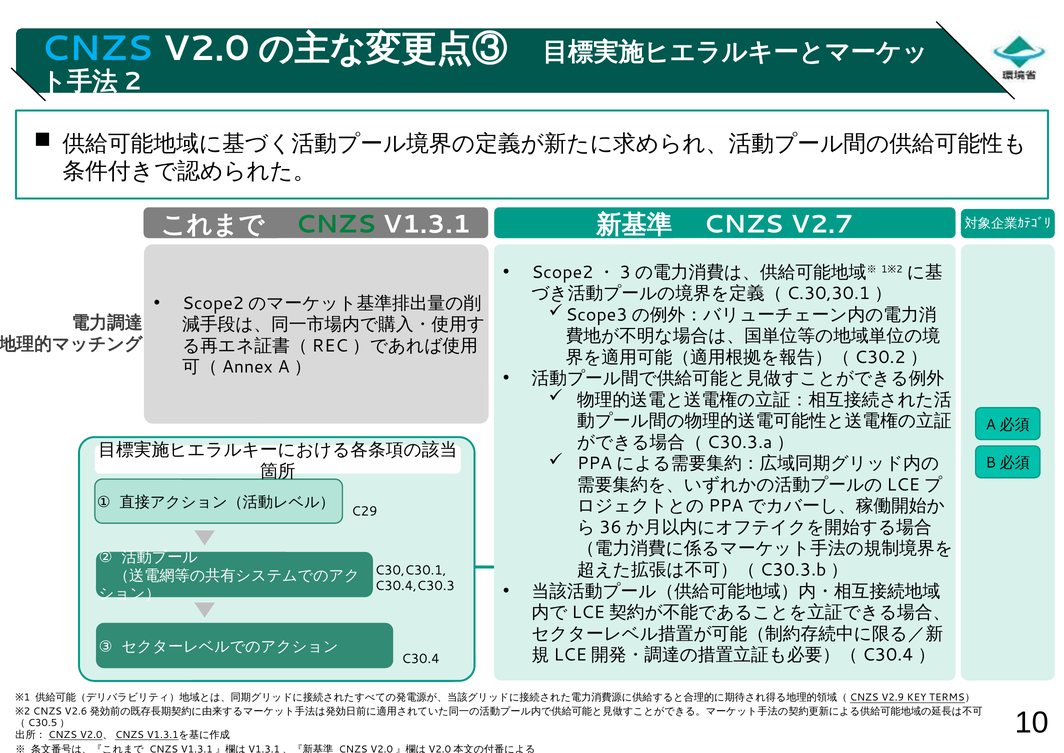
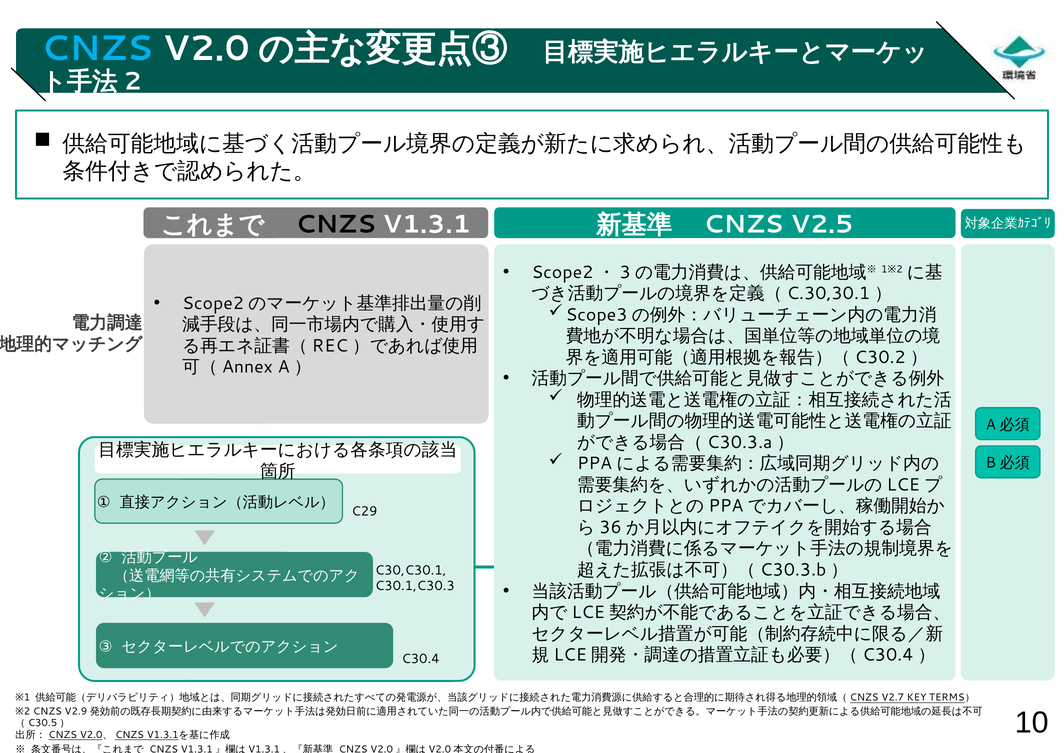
CNZS colour: green -> black (336, 224)
V2.7: V2.7 -> V2.5 (822, 224)
C30.4,C30.3: C30.4,C30.3 -> C30.1,C30.3 (415, 586)
V2.9: V2.9 -> V2.7 (893, 697)
V2.6: V2.6 -> V2.9 (76, 711)
